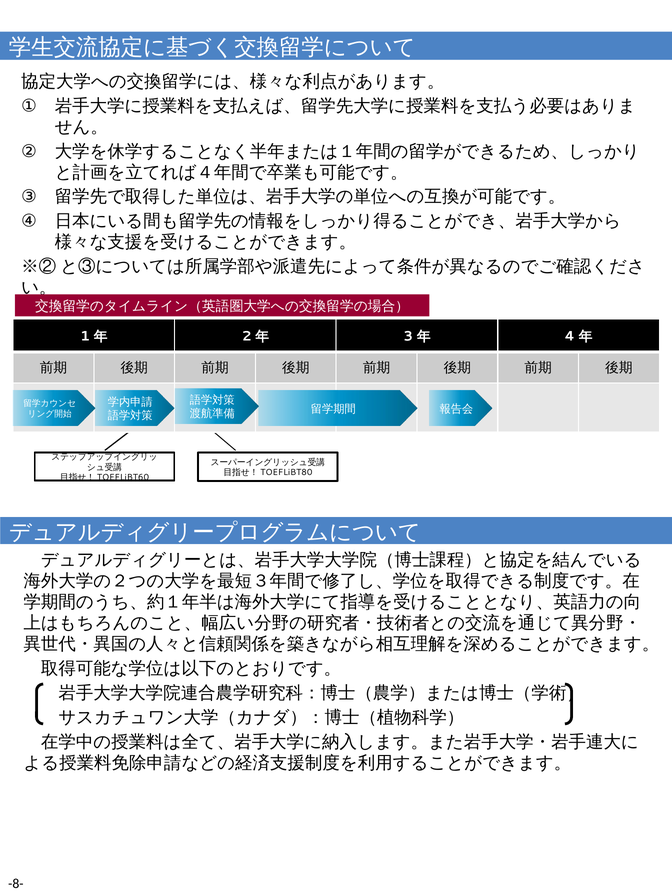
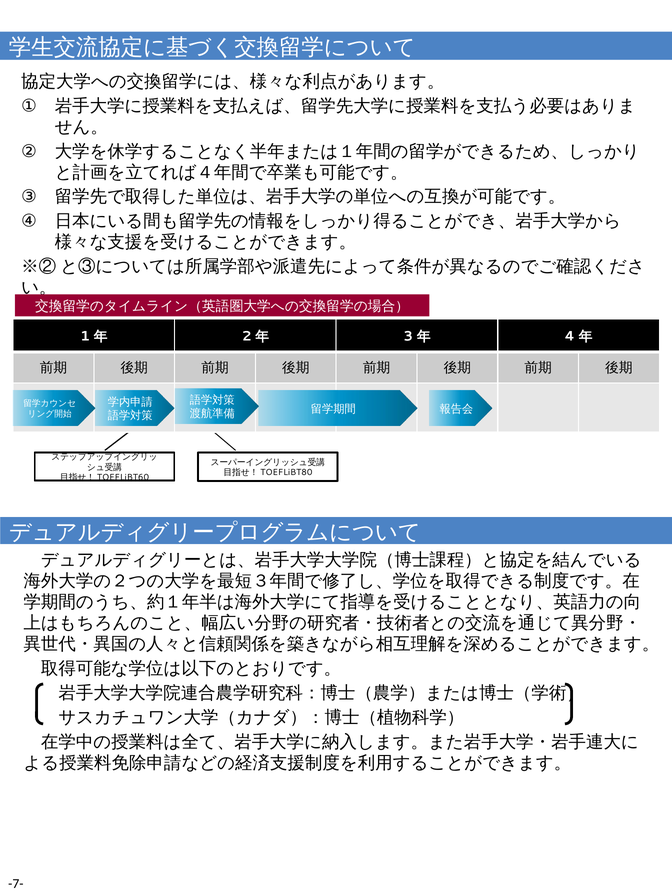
-8-: -8- -> -7- (16, 884)
